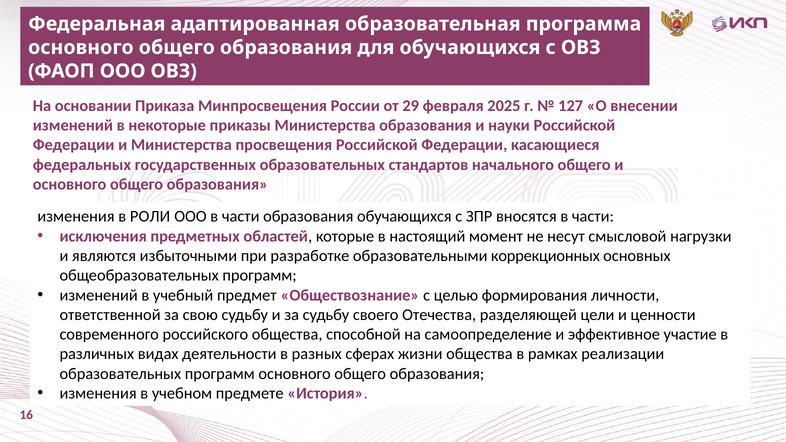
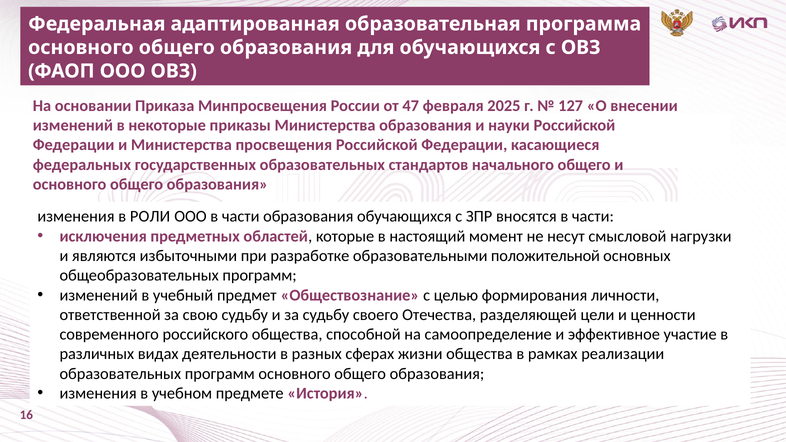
29: 29 -> 47 (411, 106)
коррекционных: коррекционных -> положительной (545, 256)
